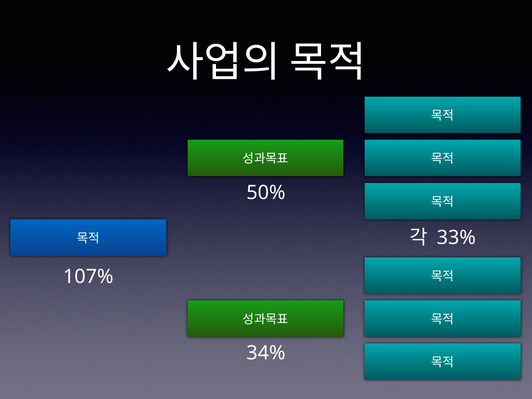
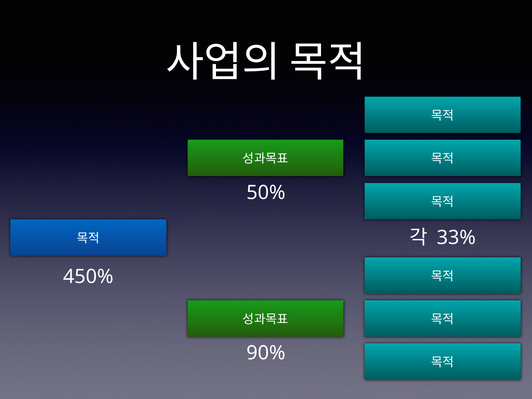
107%: 107% -> 450% (88, 277)
34%: 34% -> 90% (266, 353)
